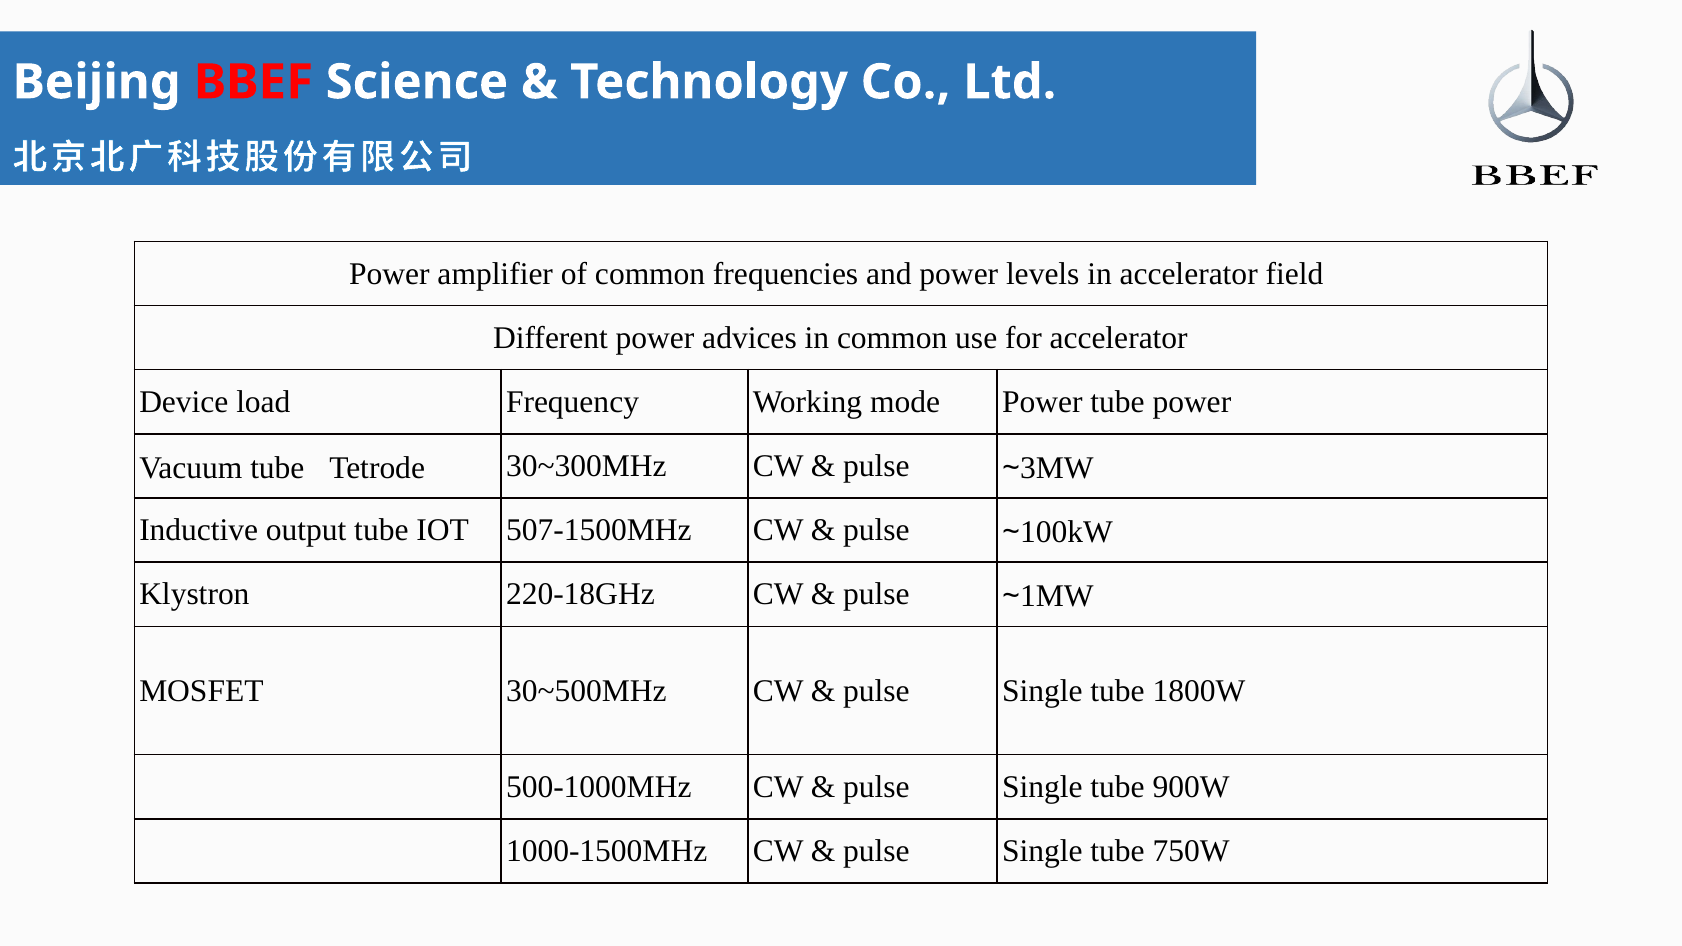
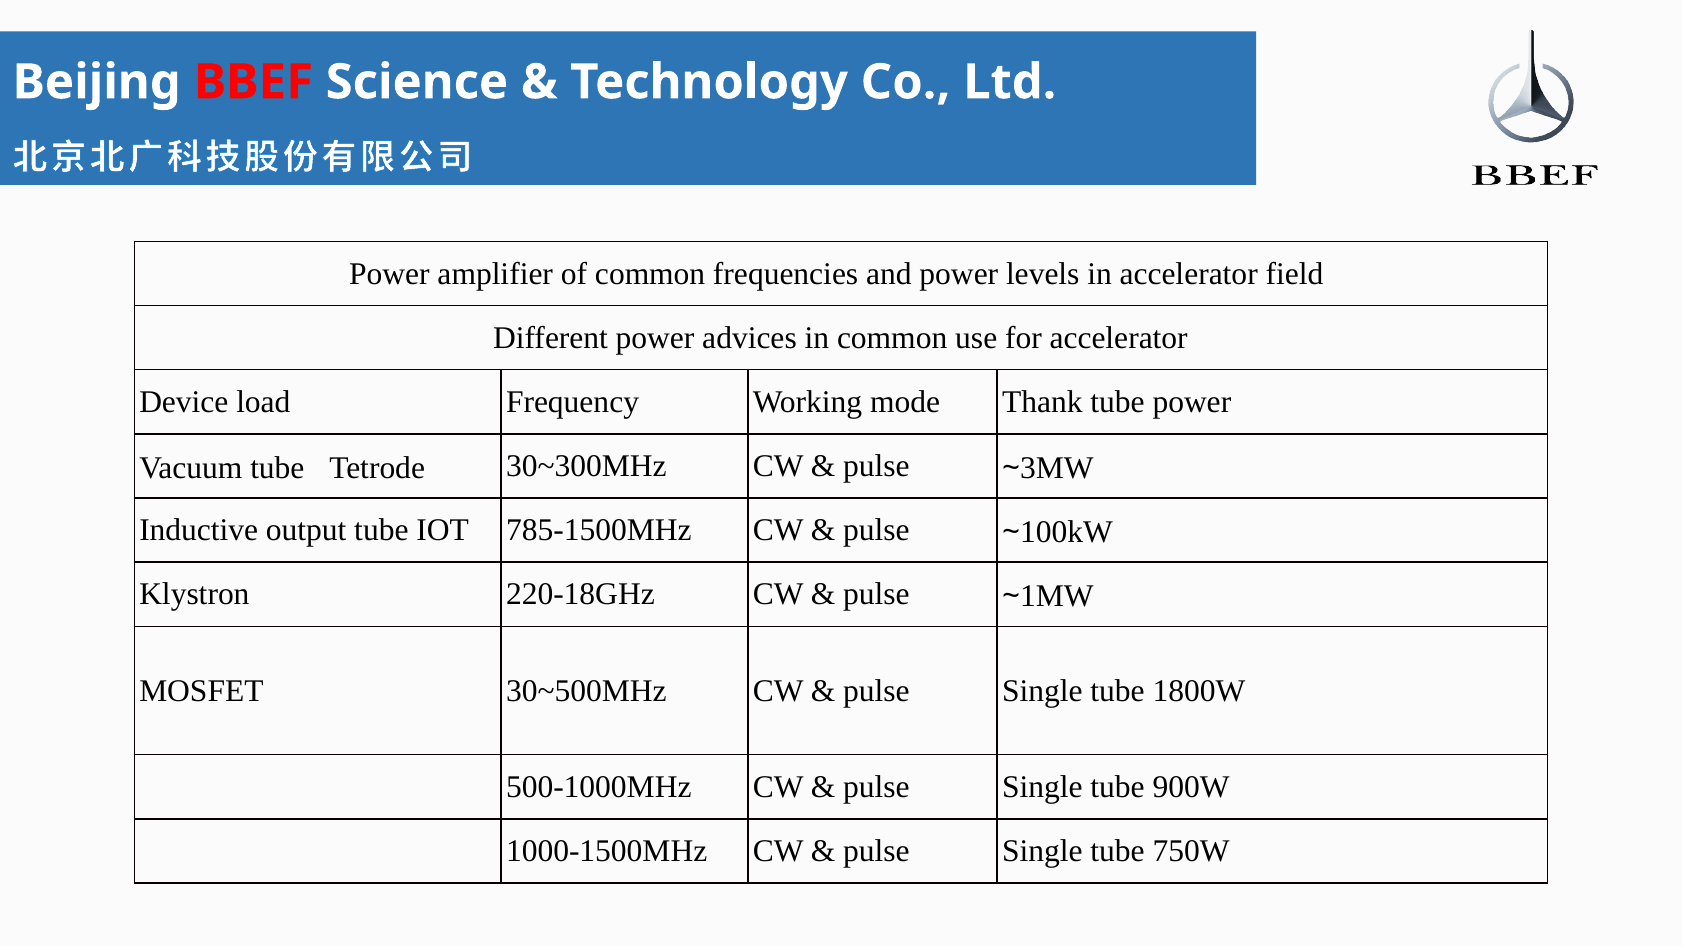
mode Power: Power -> Thank (1042, 402)
507-1500MHz: 507-1500MHz -> 785-1500MHz (599, 530)
